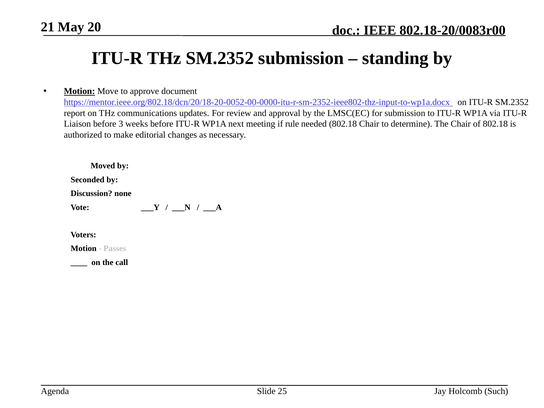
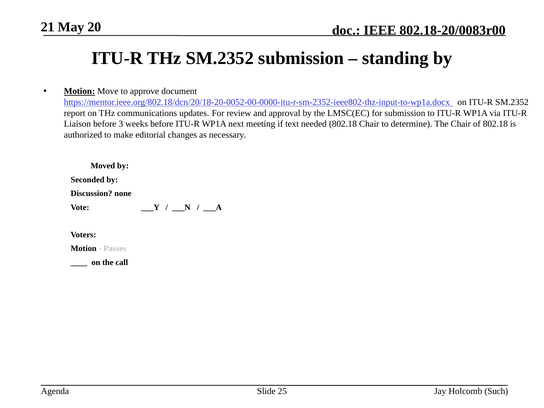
rule: rule -> text (292, 124)
